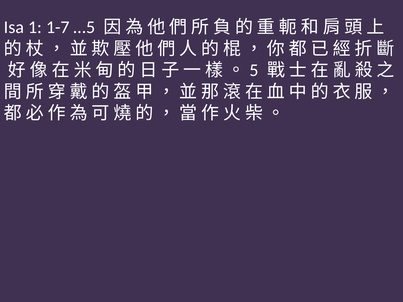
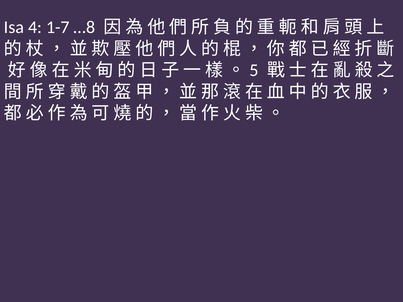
1: 1 -> 4 (35, 27)
…5: …5 -> …8 (84, 27)
